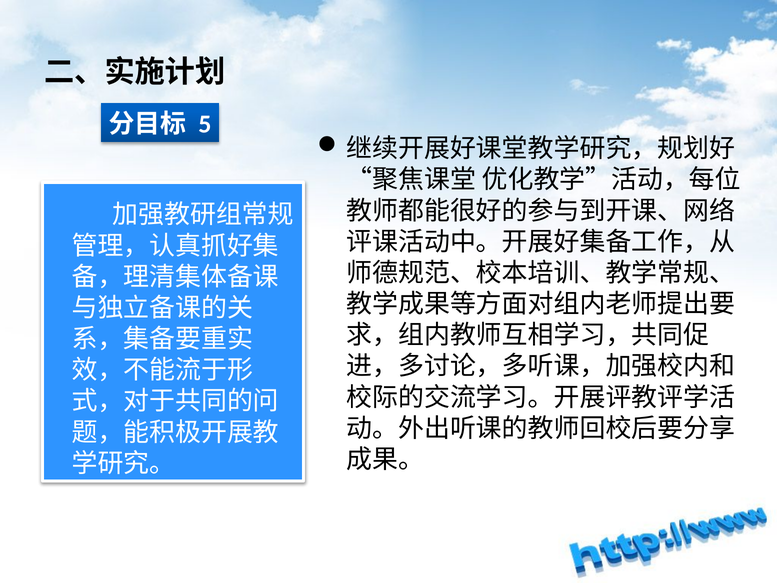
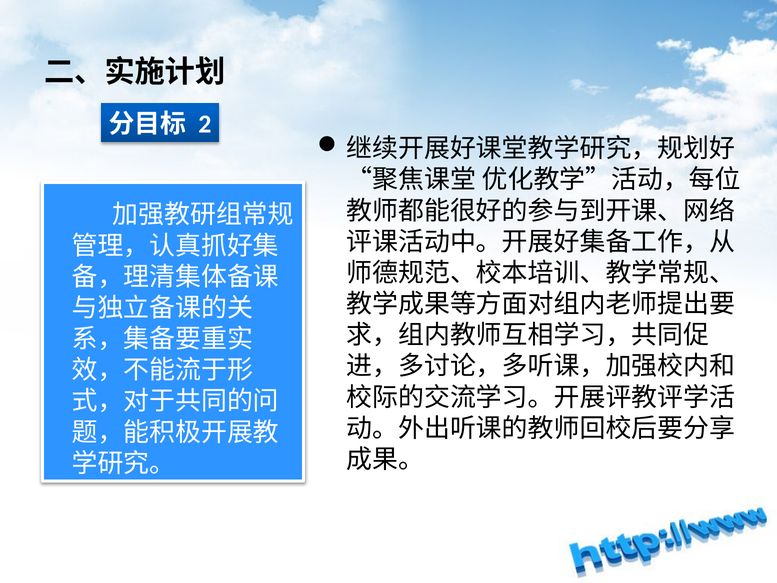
5: 5 -> 2 (205, 124)
